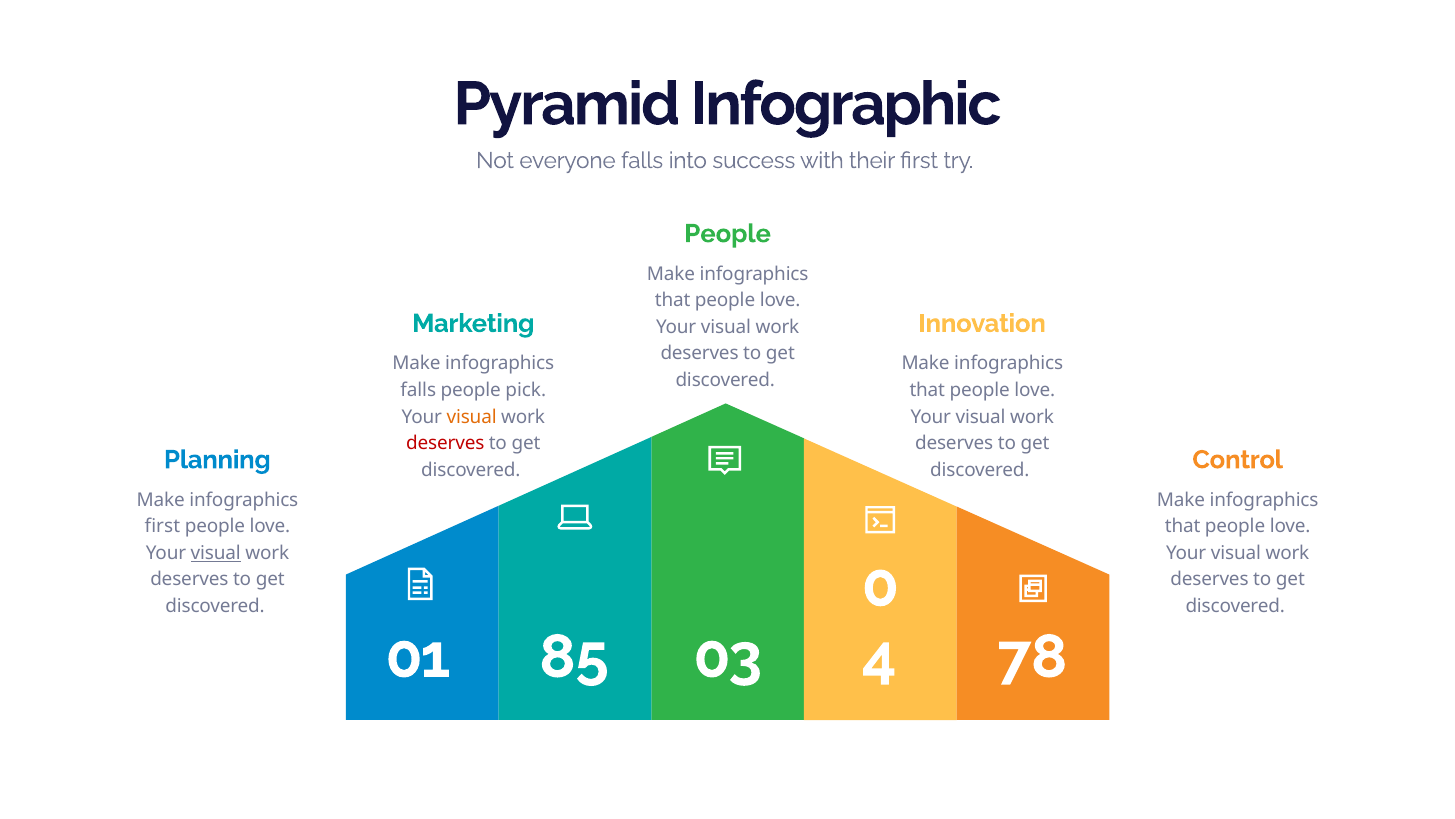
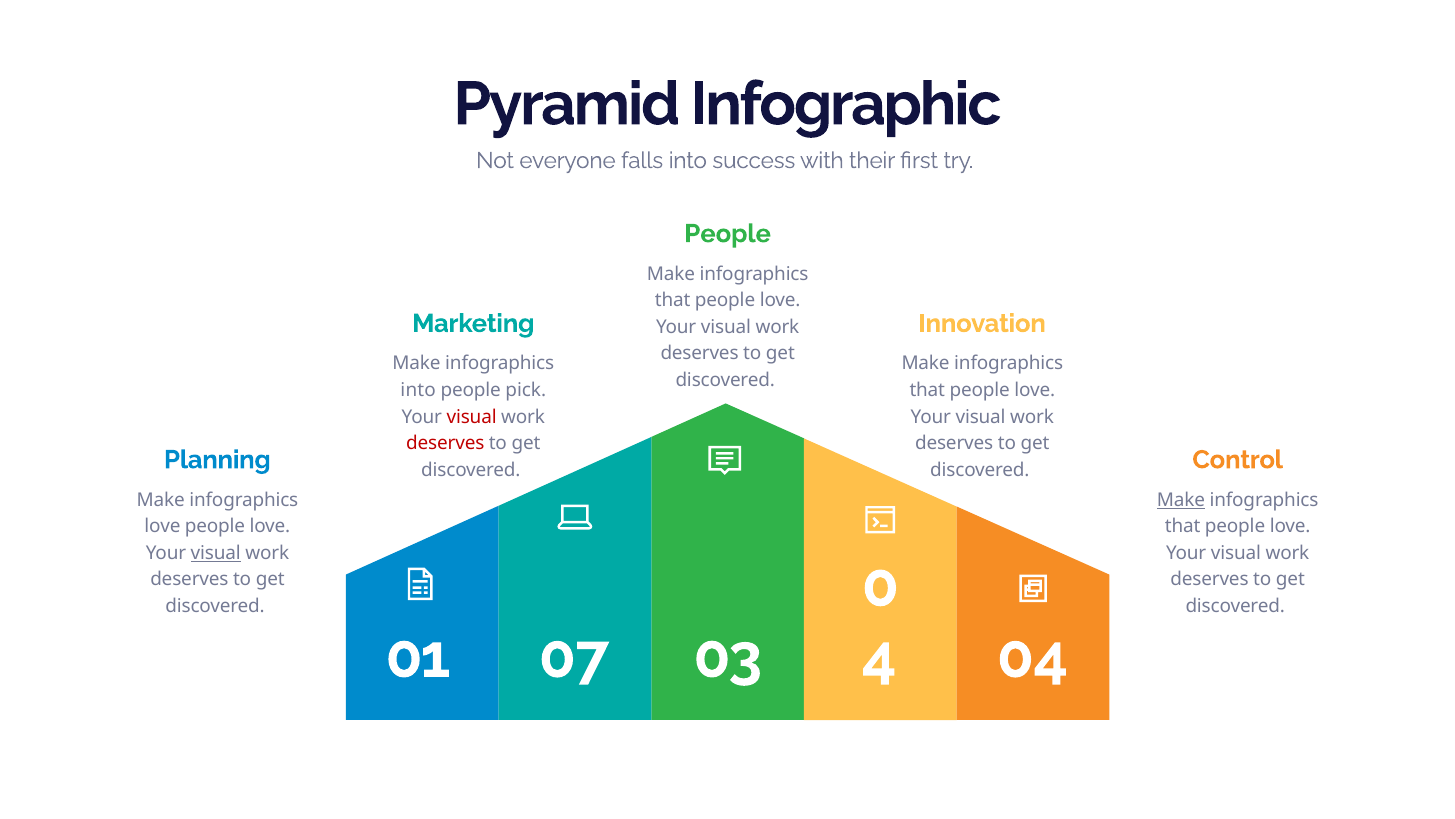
falls: falls -> into (418, 390)
visual colour: orange -> red (472, 417)
Make underline: none -> present (1181, 500)
first: first -> love (163, 526)
85: 85 -> 07 (574, 657)
78: 78 -> 04 (1032, 657)
